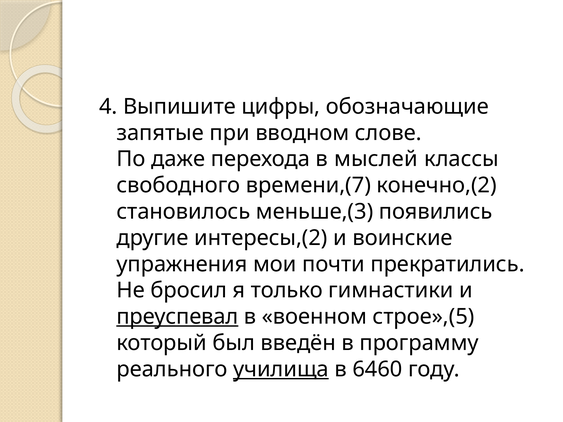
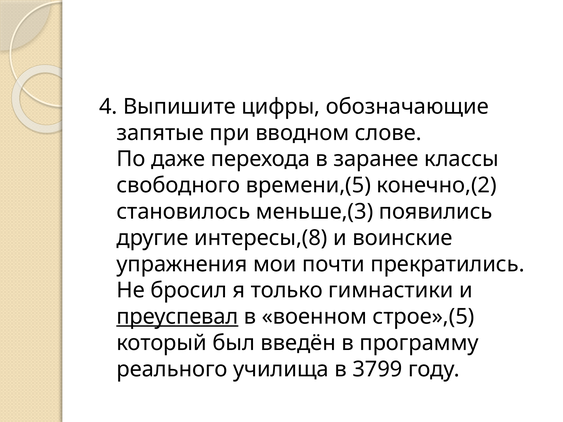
мыслей: мыслей -> заранее (376, 159)
времени,(7: времени,(7 -> времени,(5 (308, 185)
интересы,(2: интересы,(2 -> интересы,(8 (261, 238)
училища underline: present -> none (281, 369)
6460: 6460 -> 3799 (377, 369)
